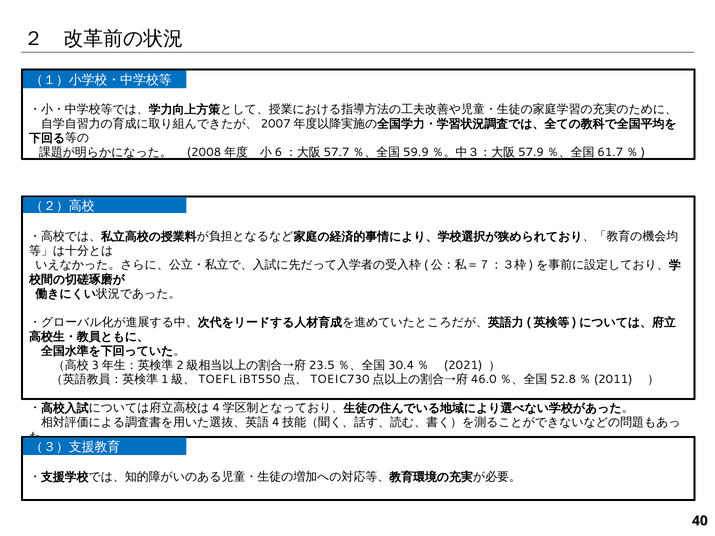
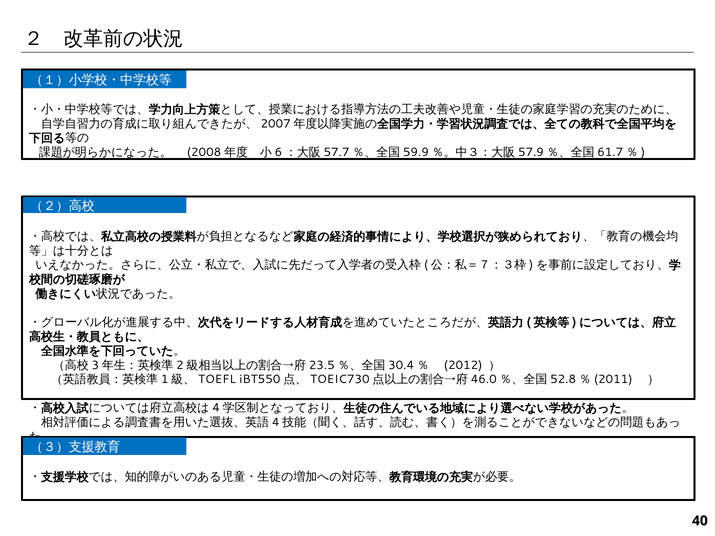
2021: 2021 -> 2012 (463, 365)
